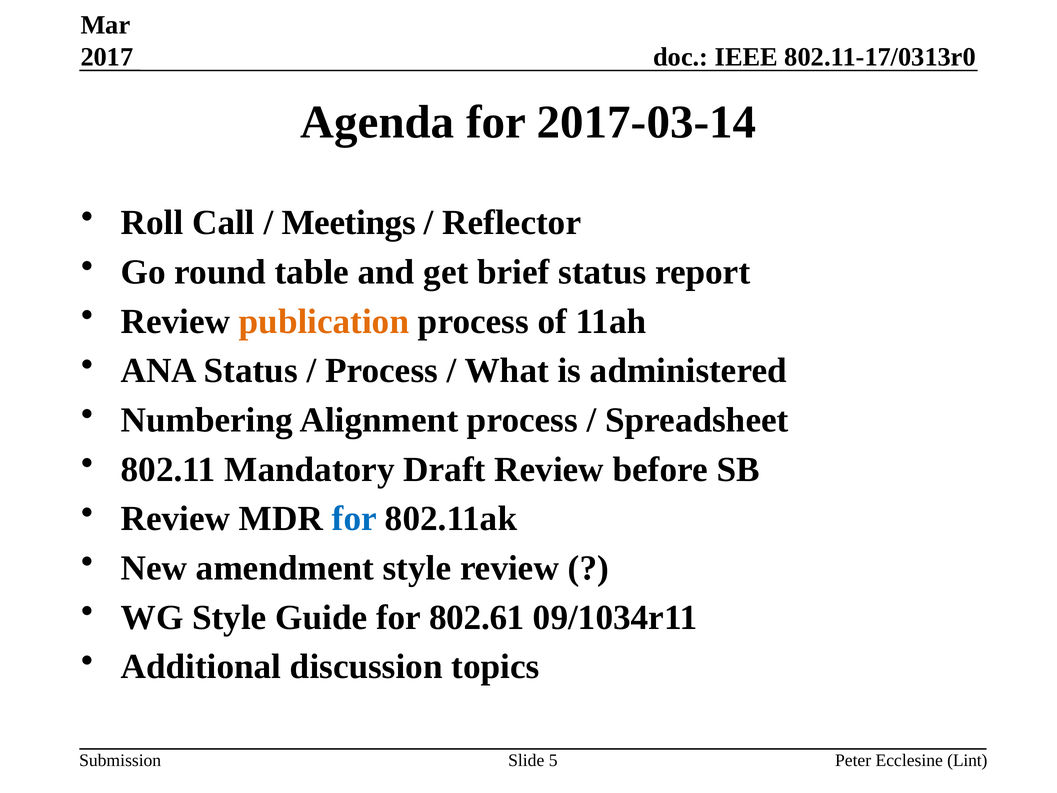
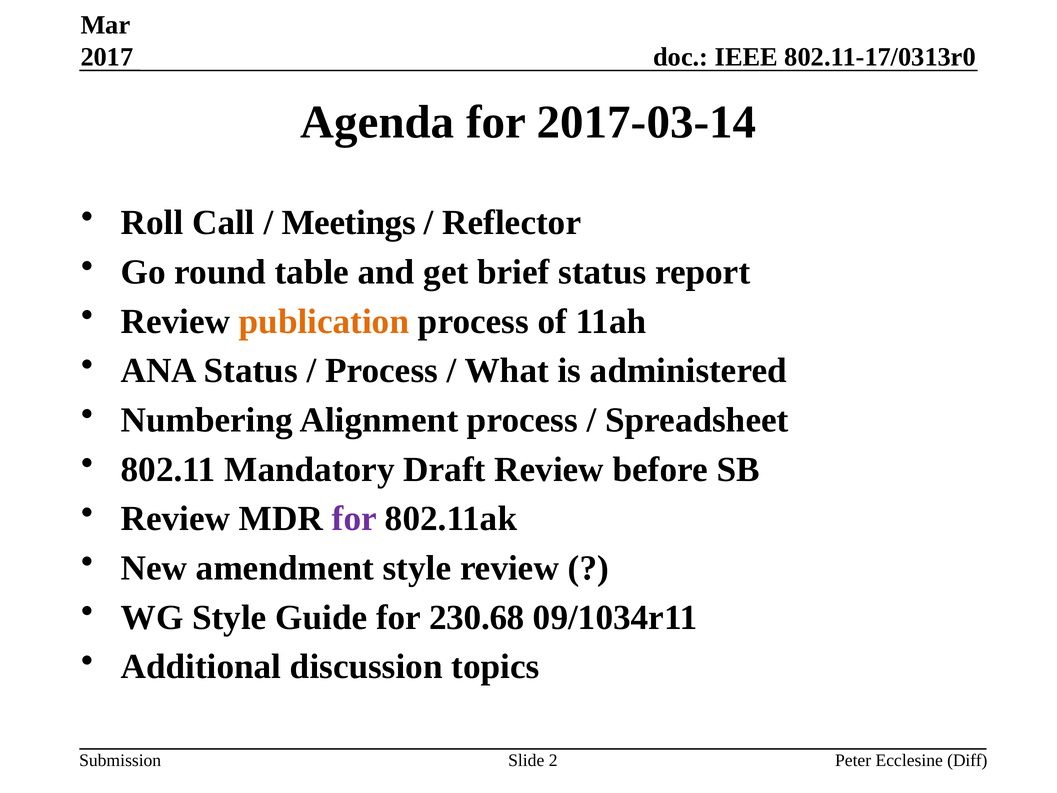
for colour: blue -> purple (354, 519)
802.61: 802.61 -> 230.68 (477, 617)
5: 5 -> 2 (553, 760)
Lint: Lint -> Diff (967, 760)
